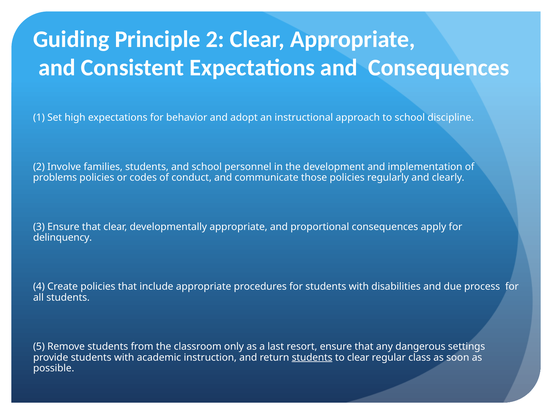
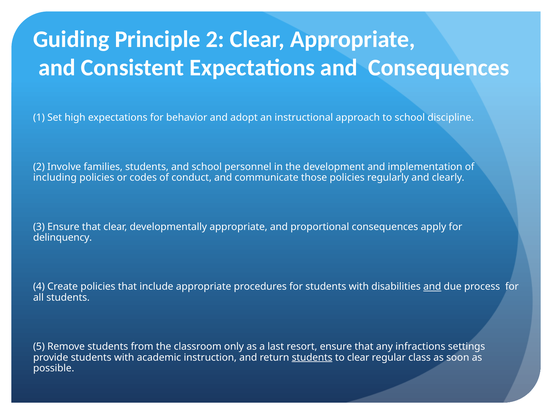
problems: problems -> including (55, 178)
and underline: none -> present (432, 287)
dangerous: dangerous -> infractions (420, 347)
